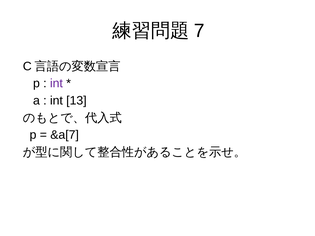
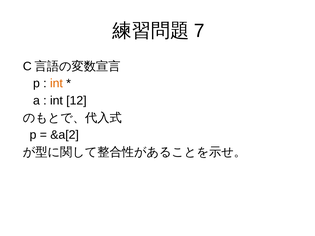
int colour: purple -> orange (56, 84)
13: 13 -> 12 (76, 101)
&a[7: &a[7 -> &a[2 (65, 135)
